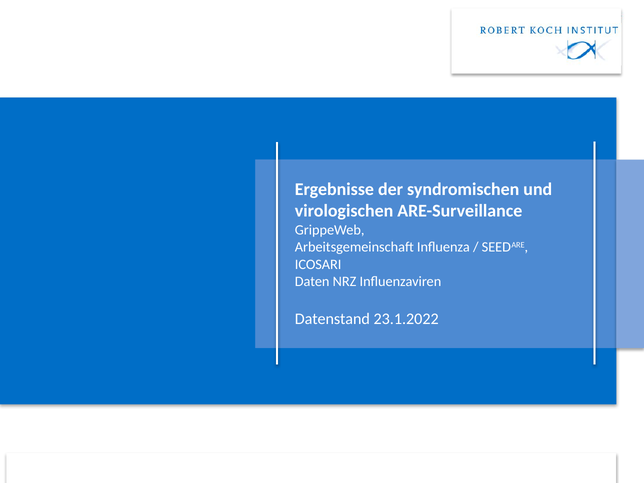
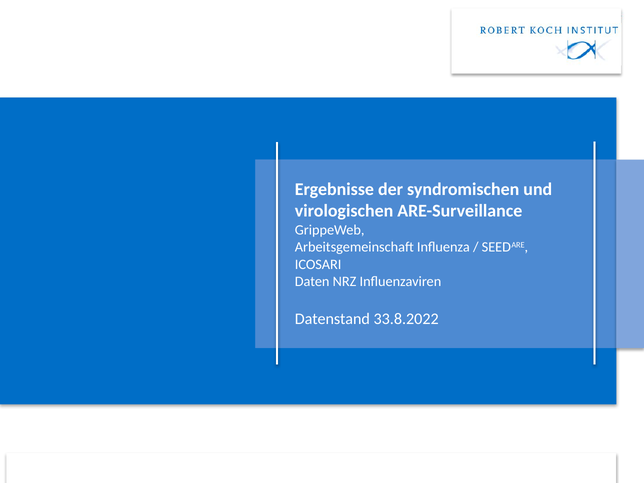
23.1.2022: 23.1.2022 -> 33.8.2022 (406, 319)
